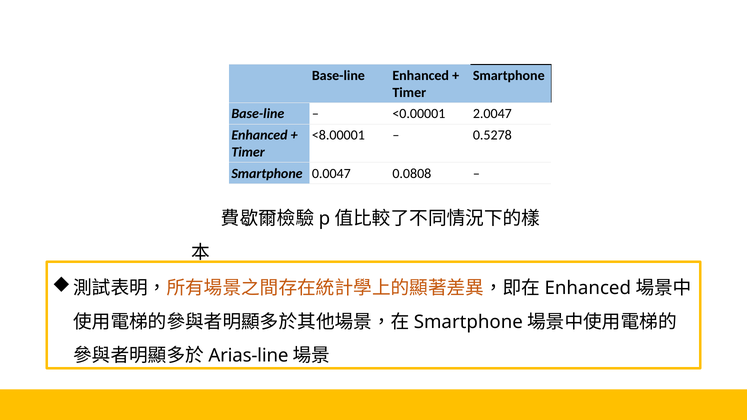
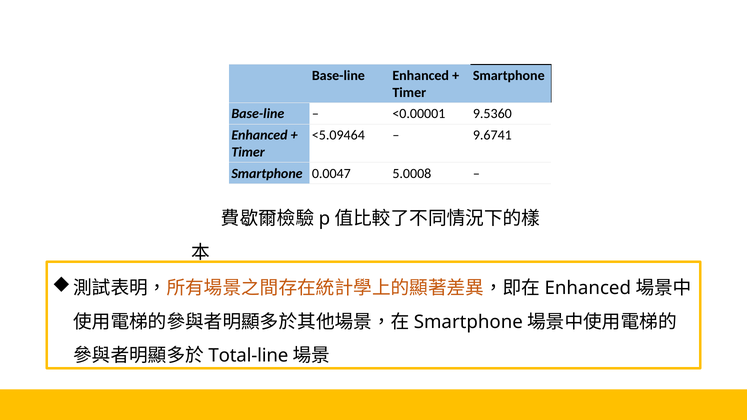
2.0047: 2.0047 -> 9.5360 (492, 114)
<8.00001: <8.00001 -> <5.09464 (338, 135)
0.5278: 0.5278 -> 9.6741 (492, 135)
0.0808: 0.0808 -> 5.0008 (412, 174)
Arias-line: Arias-line -> Total-line (248, 356)
